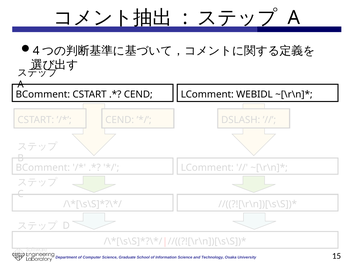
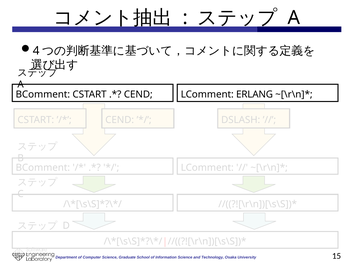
WEBIDL: WEBIDL -> ERLANG (255, 95)
